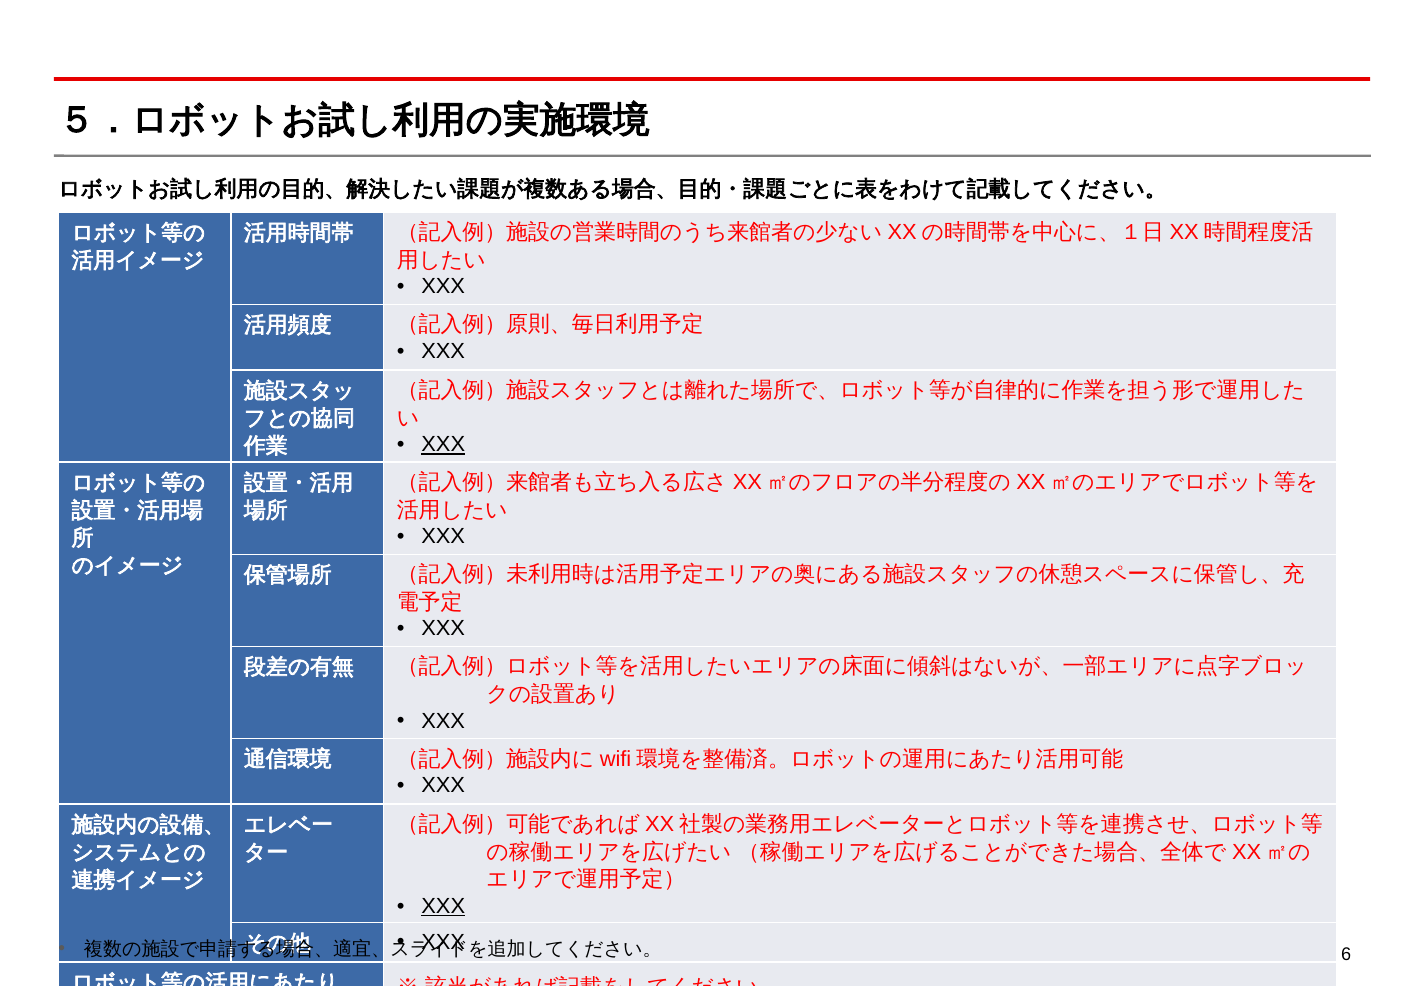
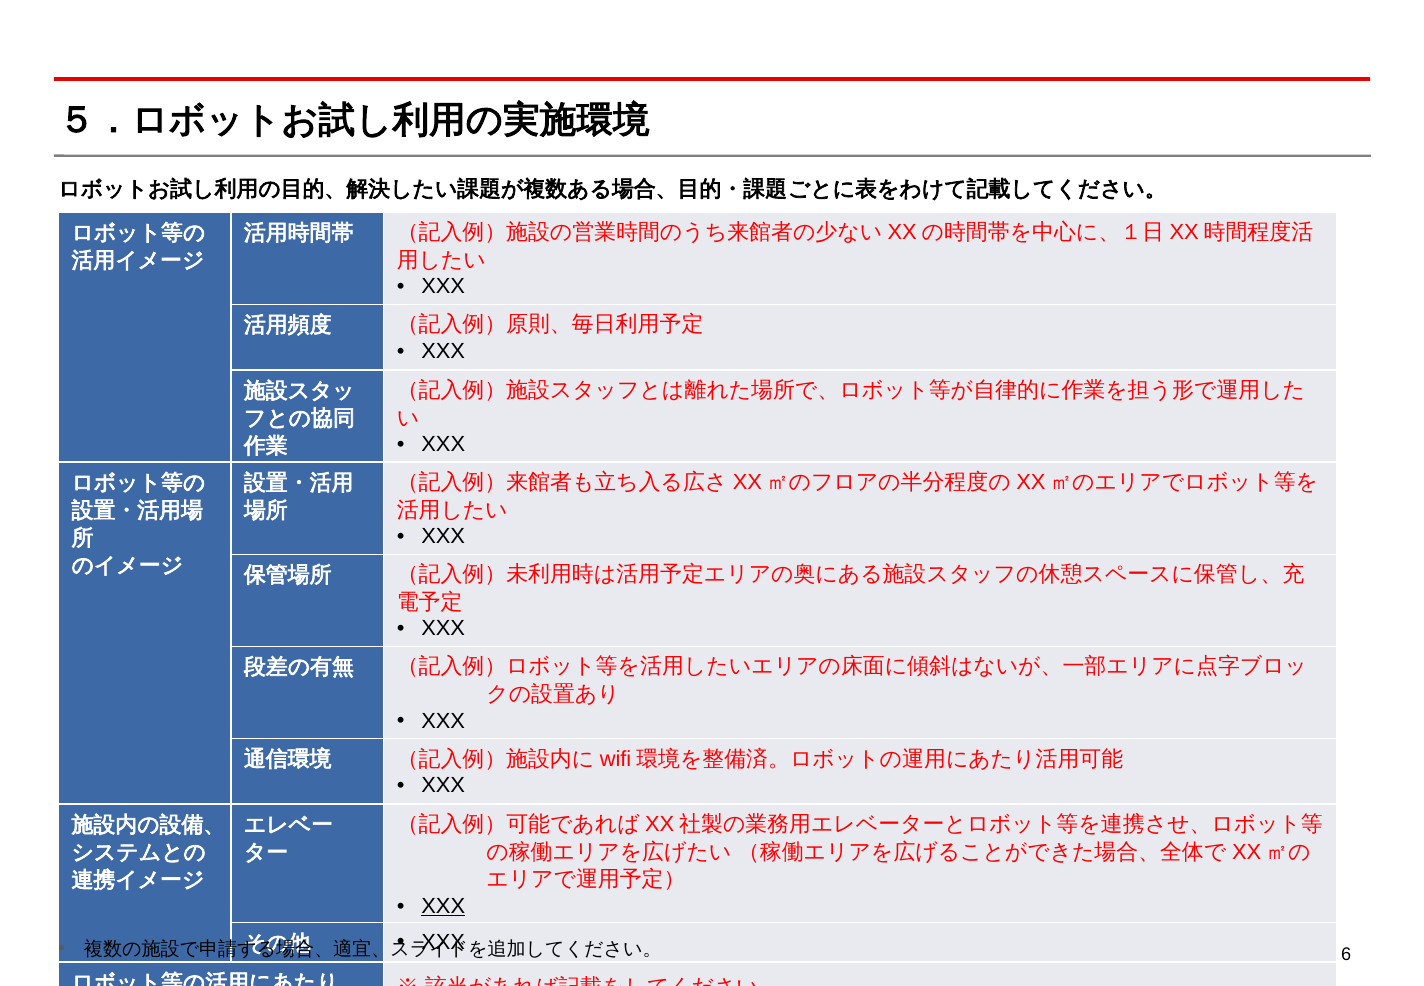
XXX underline: present -> none (443, 444)
